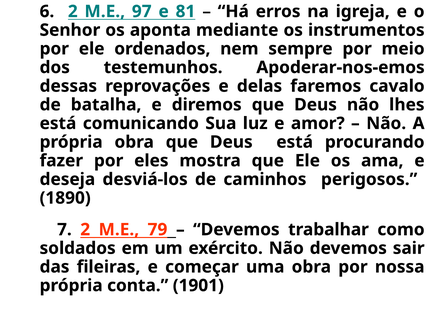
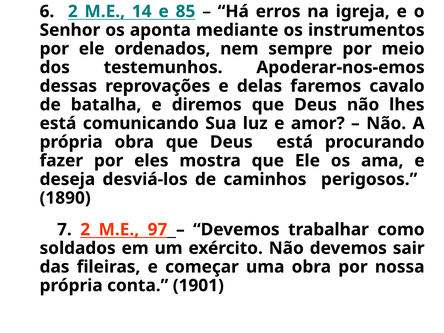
97: 97 -> 14 (142, 11)
81: 81 -> 85 (185, 11)
79: 79 -> 97 (157, 230)
